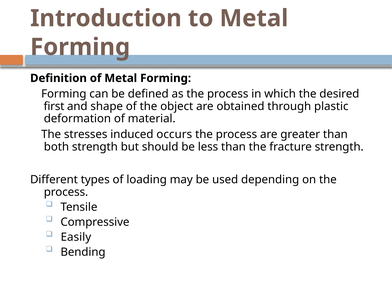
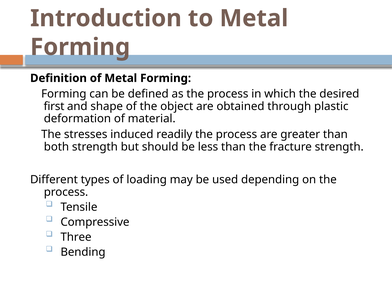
occurs: occurs -> readily (174, 134)
Easily: Easily -> Three (76, 237)
